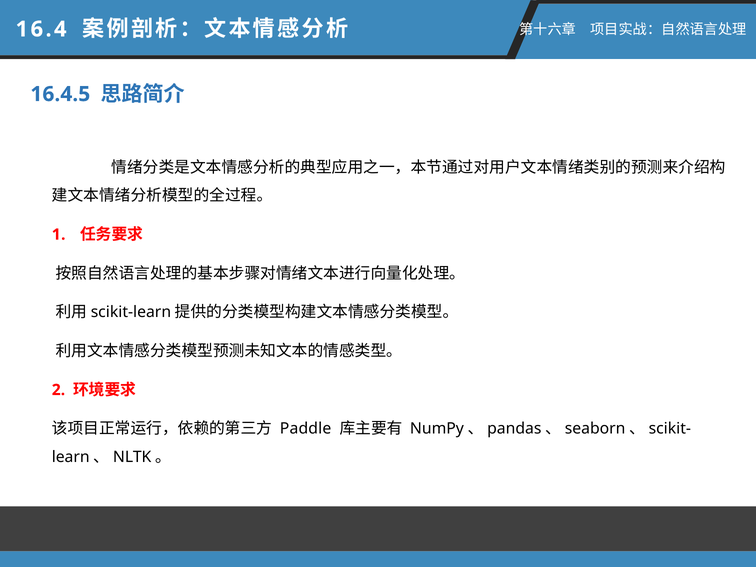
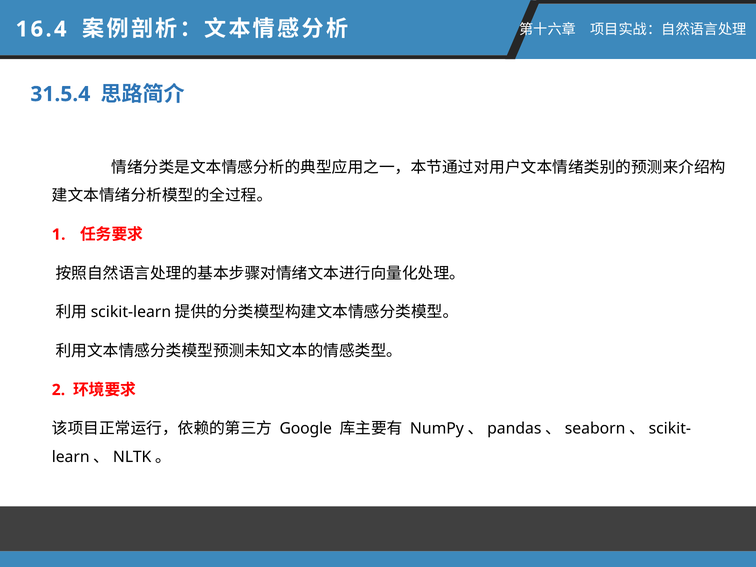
16.4.5: 16.4.5 -> 31.5.4 (60, 94)
Paddle: Paddle -> Google (306, 429)
